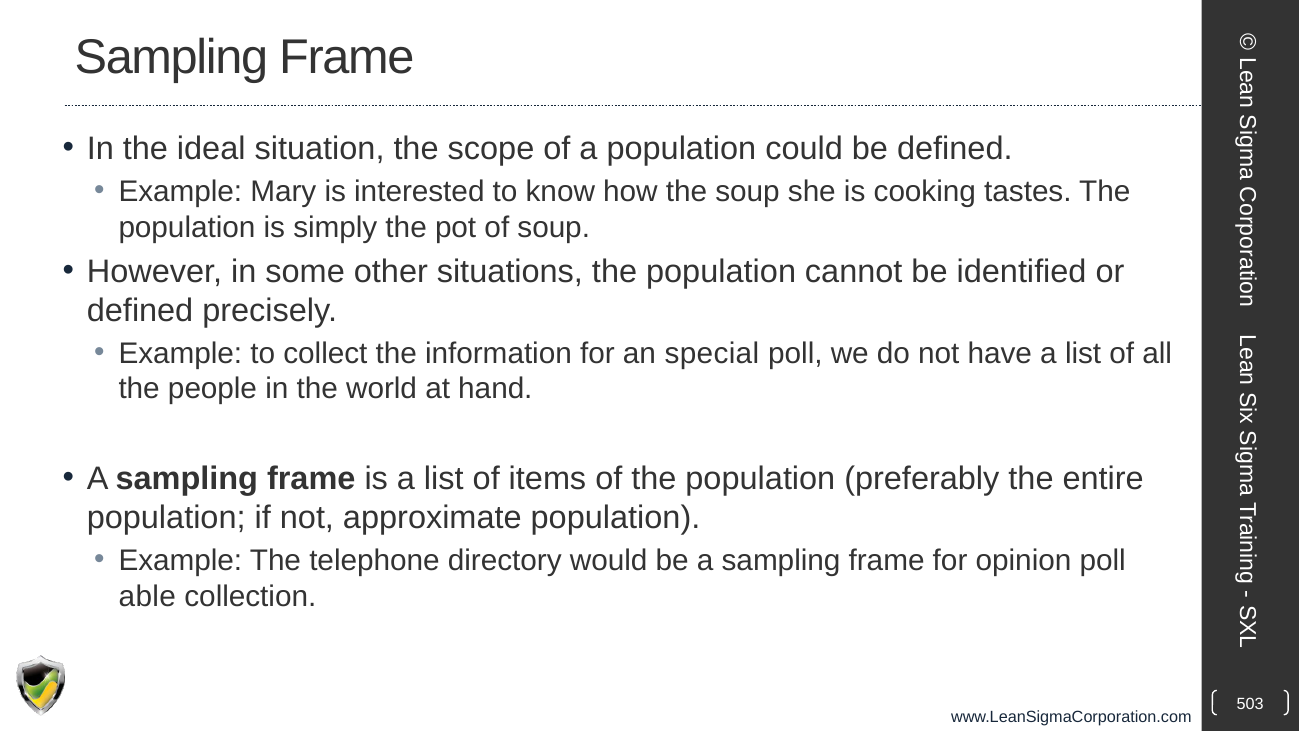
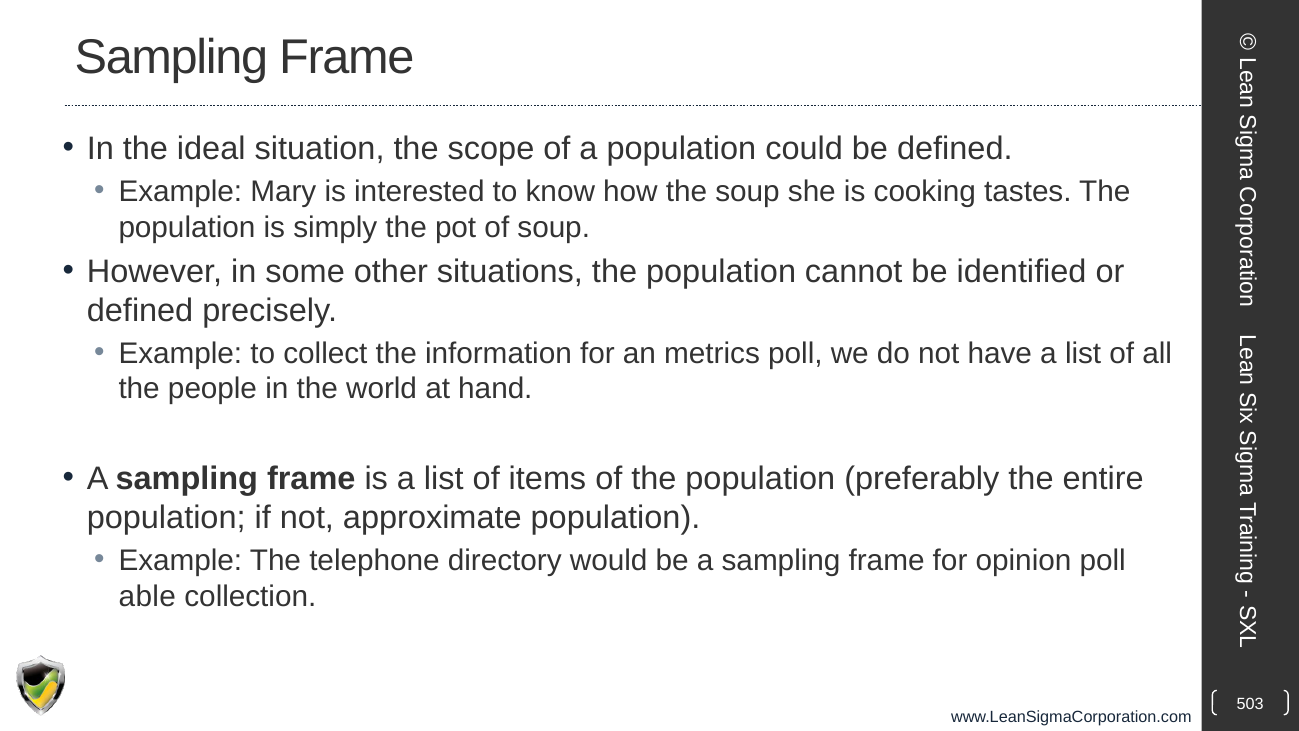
special: special -> metrics (712, 353)
